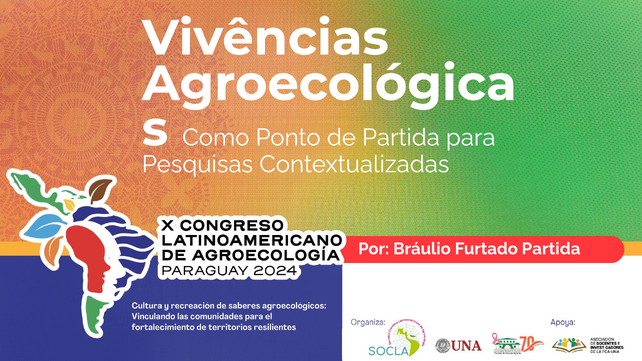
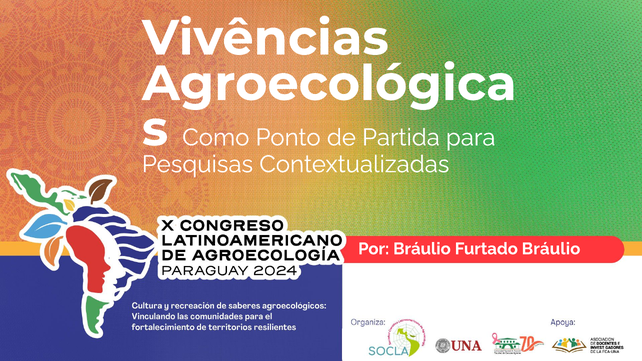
Furtado Partida: Partida -> Bráulio (551, 249)
